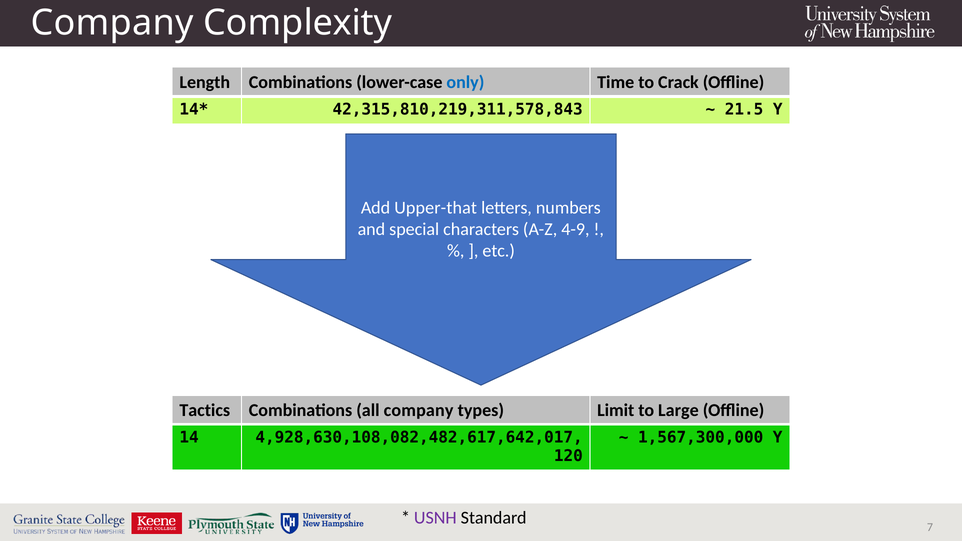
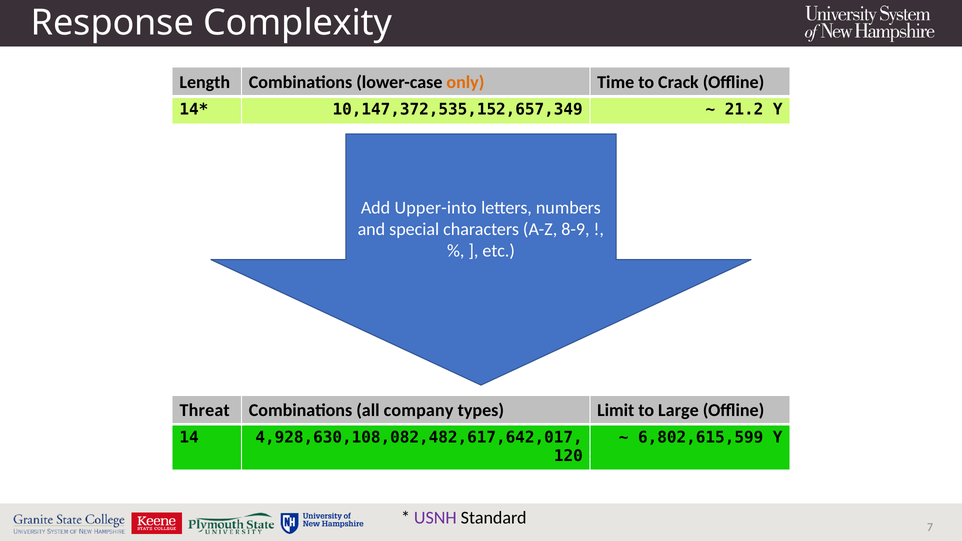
Company: Company -> Response (112, 23)
only colour: blue -> orange (465, 82)
42,315,810,219,311,578,843: 42,315,810,219,311,578,843 -> 10,147,372,535,152,657,349 (458, 110)
21.5: 21.5 -> 21.2 (744, 110)
Upper-that: Upper-that -> Upper-into (436, 208)
4-9: 4-9 -> 8-9 (575, 229)
Tactics: Tactics -> Threat (205, 410)
1,567,300,000: 1,567,300,000 -> 6,802,615,599 (701, 437)
